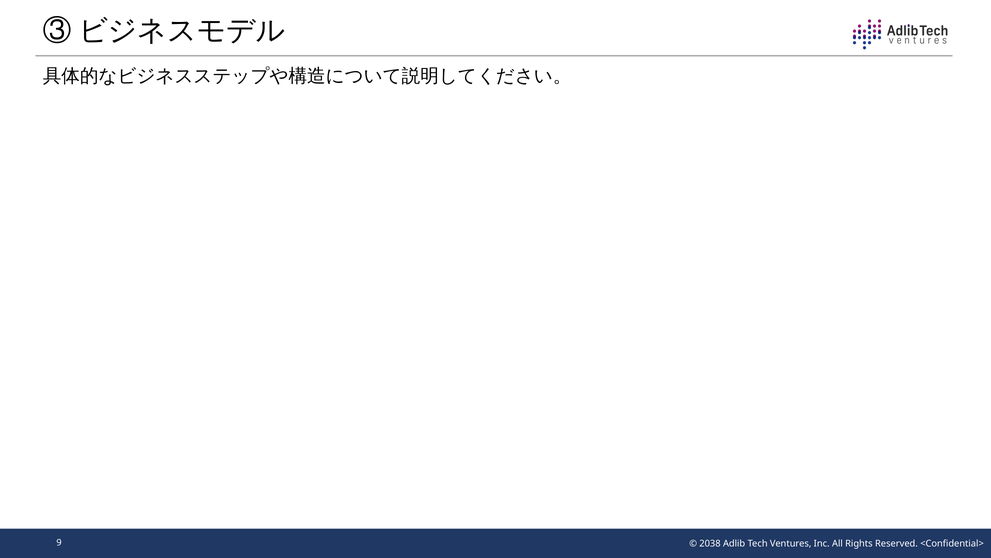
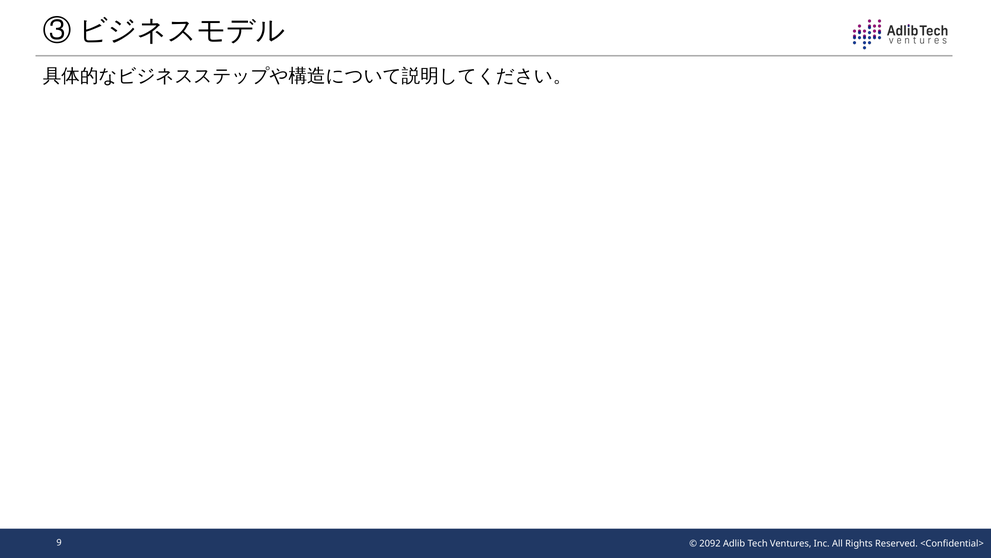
2038: 2038 -> 2092 (710, 543)
